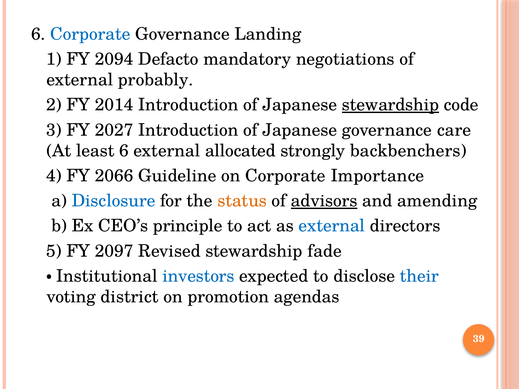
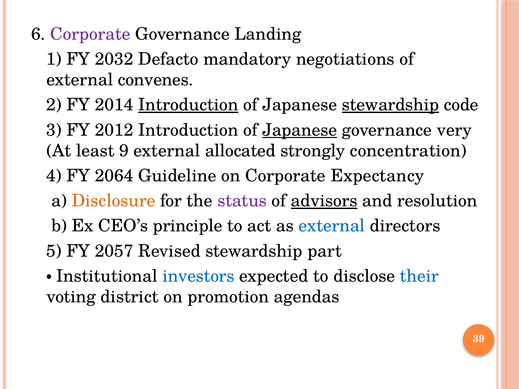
Corporate colour: blue -> purple (90, 34)
2094: 2094 -> 2032 (114, 59)
probably: probably -> convenes (156, 80)
Introduction underline: none -> present (188, 105)
2027: 2027 -> 2012 (114, 130)
Japanese underline: none -> present (300, 130)
care: care -> very (454, 130)
least 6: 6 -> 9 (124, 151)
backbenchers: backbenchers -> concentration (408, 151)
2066: 2066 -> 2064 (114, 176)
Importance: Importance -> Expectancy (377, 176)
Disclosure colour: blue -> orange (114, 201)
status colour: orange -> purple (242, 201)
amending: amending -> resolution (437, 201)
2097: 2097 -> 2057 (114, 251)
fade: fade -> part (325, 251)
